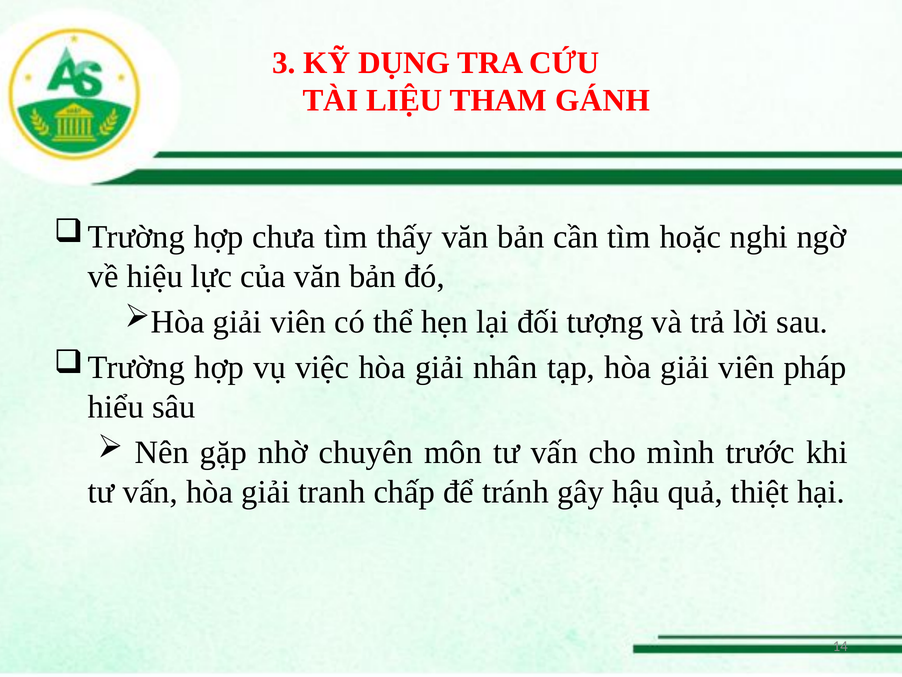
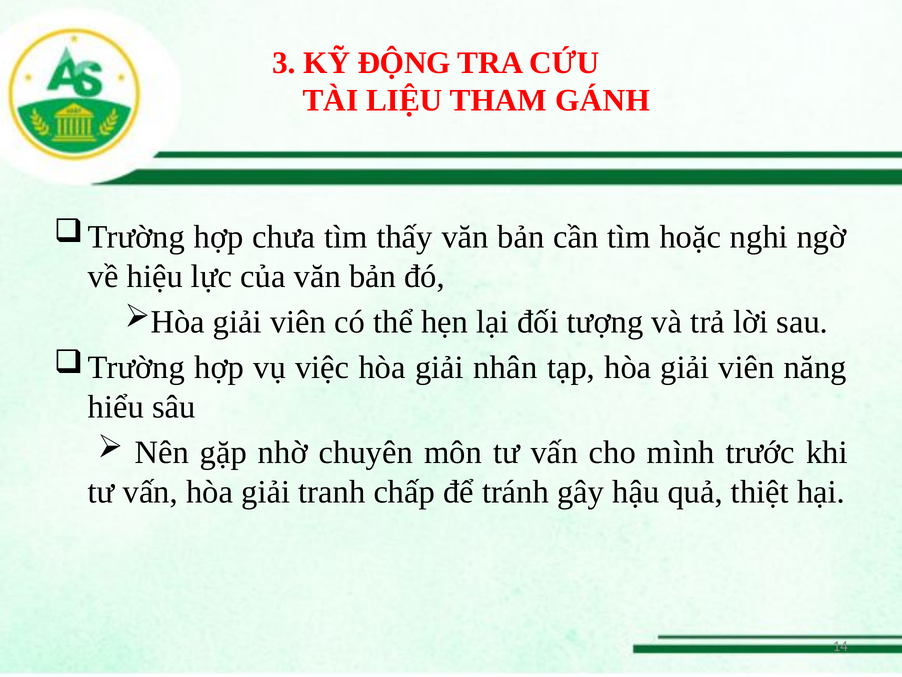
DỤNG: DỤNG -> ĐỘNG (404, 63)
pháp: pháp -> năng (815, 367)
